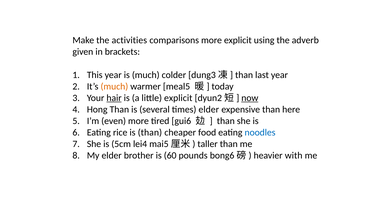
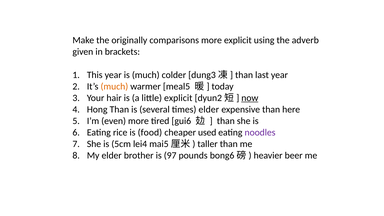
activities: activities -> originally (129, 40)
hair underline: present -> none (114, 98)
is than: than -> food (150, 132)
food: food -> used (207, 132)
noodles colour: blue -> purple (260, 132)
60: 60 -> 97 (170, 155)
with: with -> beer (294, 155)
